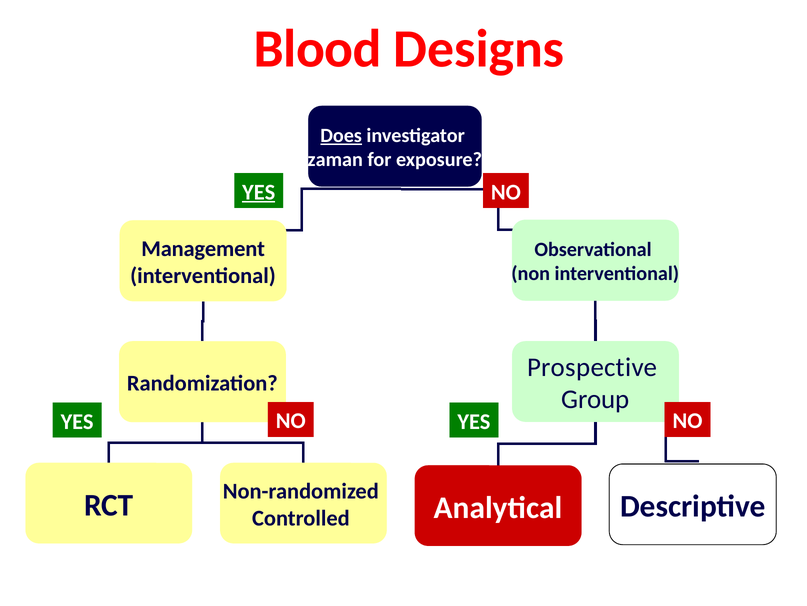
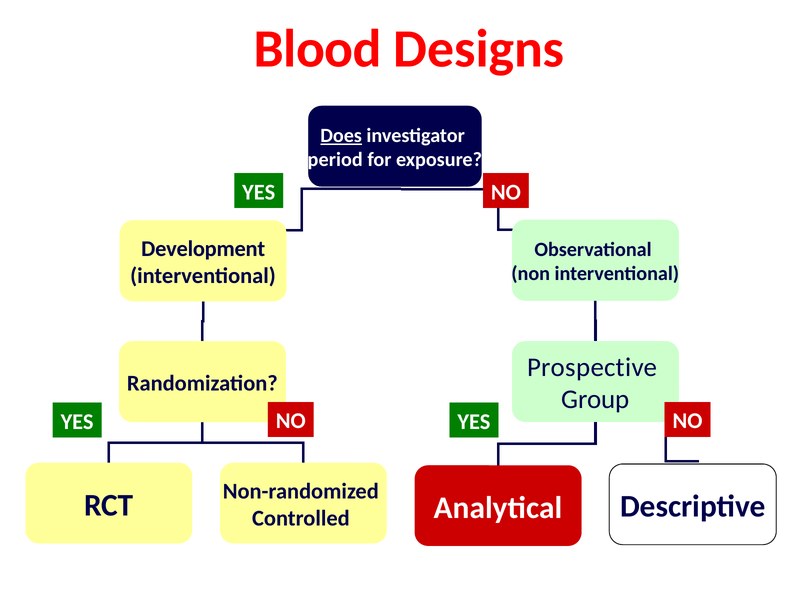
zaman: zaman -> period (335, 160)
YES underline: present -> none (259, 192)
Management: Management -> Development (203, 249)
